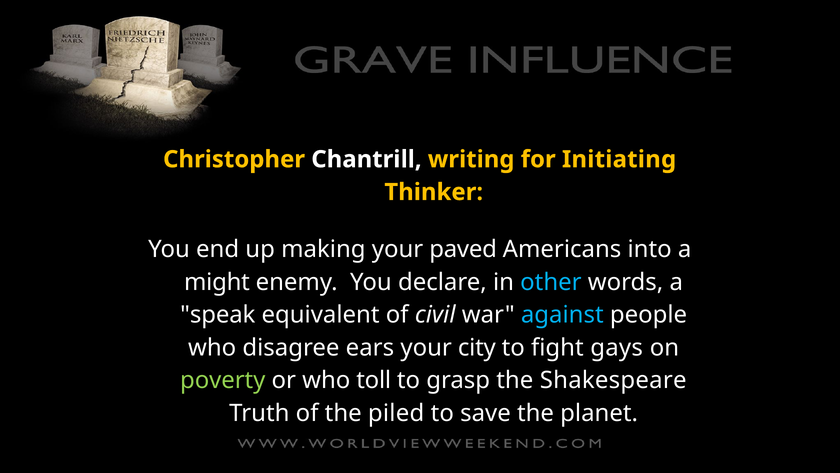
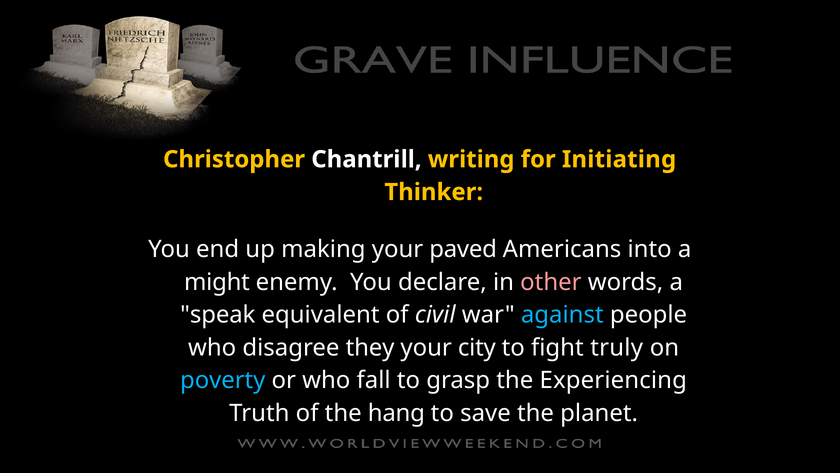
other colour: light blue -> pink (551, 282)
ears: ears -> they (370, 347)
gays: gays -> truly (617, 347)
poverty colour: light green -> light blue (223, 380)
toll: toll -> fall (374, 380)
Shakespeare: Shakespeare -> Experiencing (613, 380)
piled: piled -> hang (396, 413)
